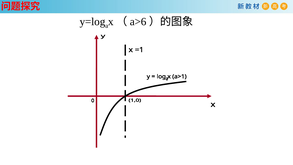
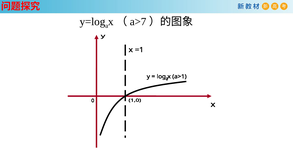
a>6: a>6 -> a>7 (138, 22)
